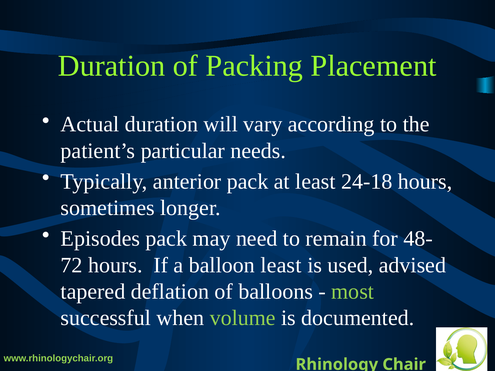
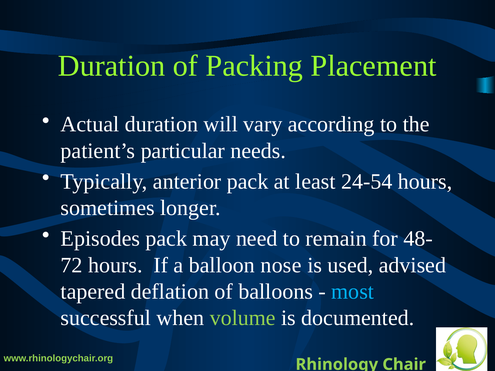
24-18: 24-18 -> 24-54 (367, 182)
balloon least: least -> nose (281, 265)
most colour: light green -> light blue (353, 292)
